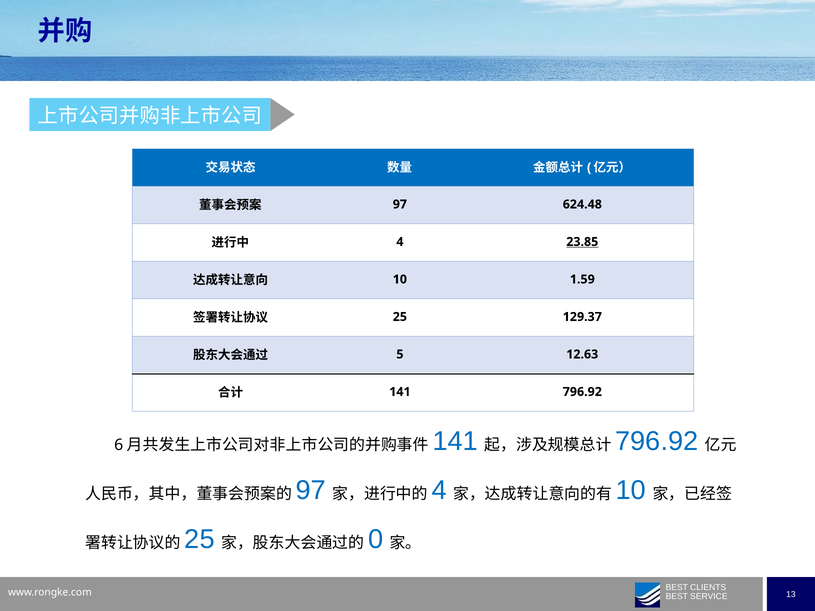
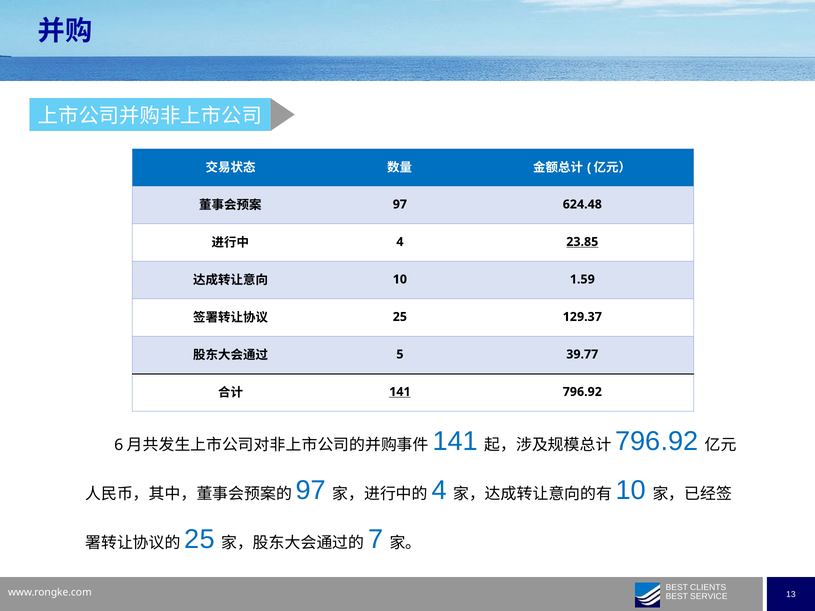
12.63: 12.63 -> 39.77 (582, 354)
141 underline: none -> present (400, 392)
0: 0 -> 7 (376, 539)
